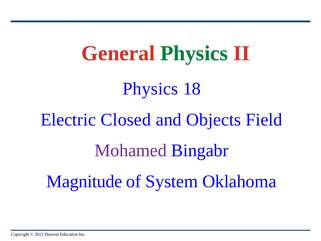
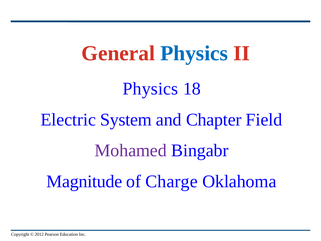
Physics colour: green -> blue (194, 53)
Closed: Closed -> System (126, 120)
Objects: Objects -> Chapter (214, 120)
System: System -> Charge (172, 181)
